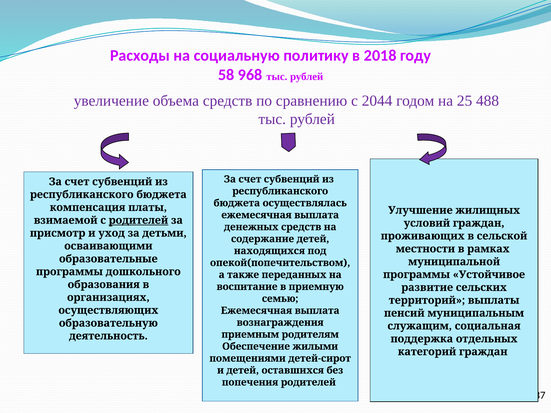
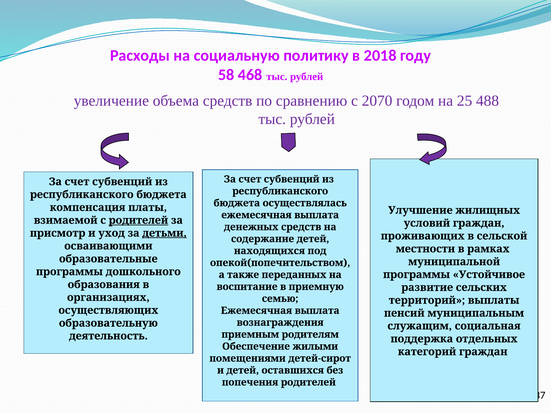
968: 968 -> 468 (250, 75)
2044: 2044 -> 2070 (377, 101)
детьми underline: none -> present (165, 233)
